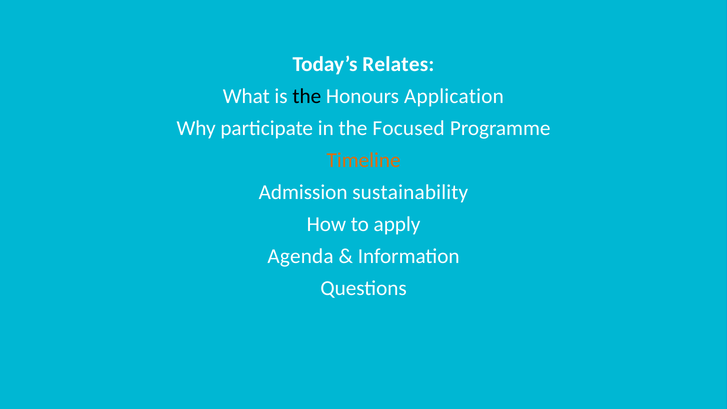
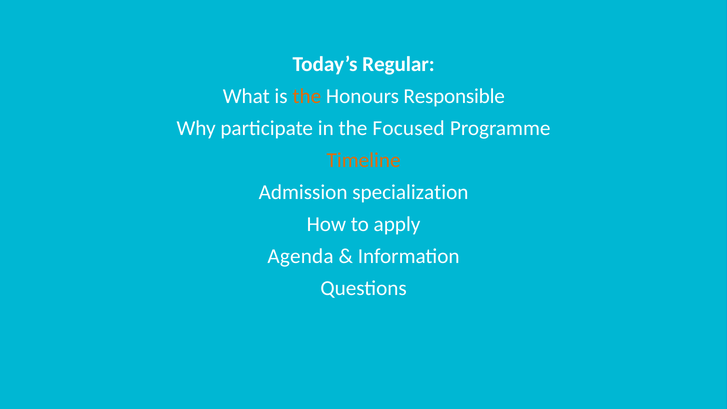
Relates: Relates -> Regular (398, 64)
the colour: black -> orange (307, 96)
Application: Application -> Responsible (454, 96)
sustainability: sustainability -> specialization (410, 192)
